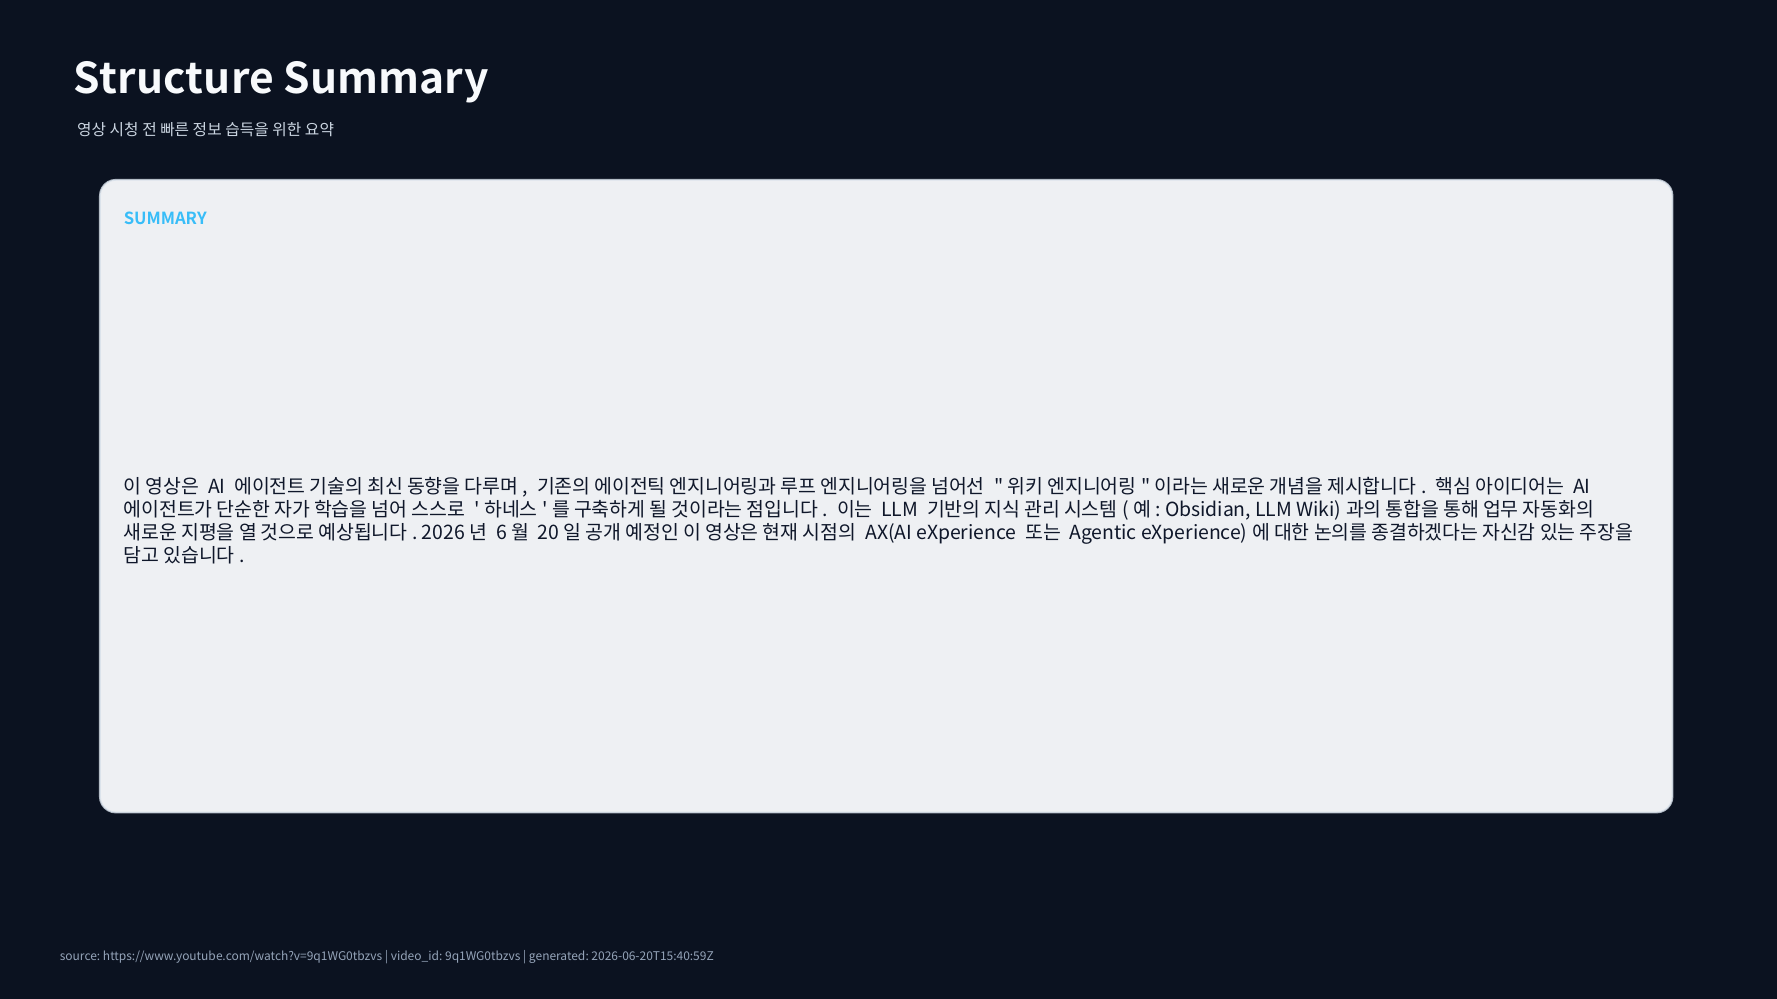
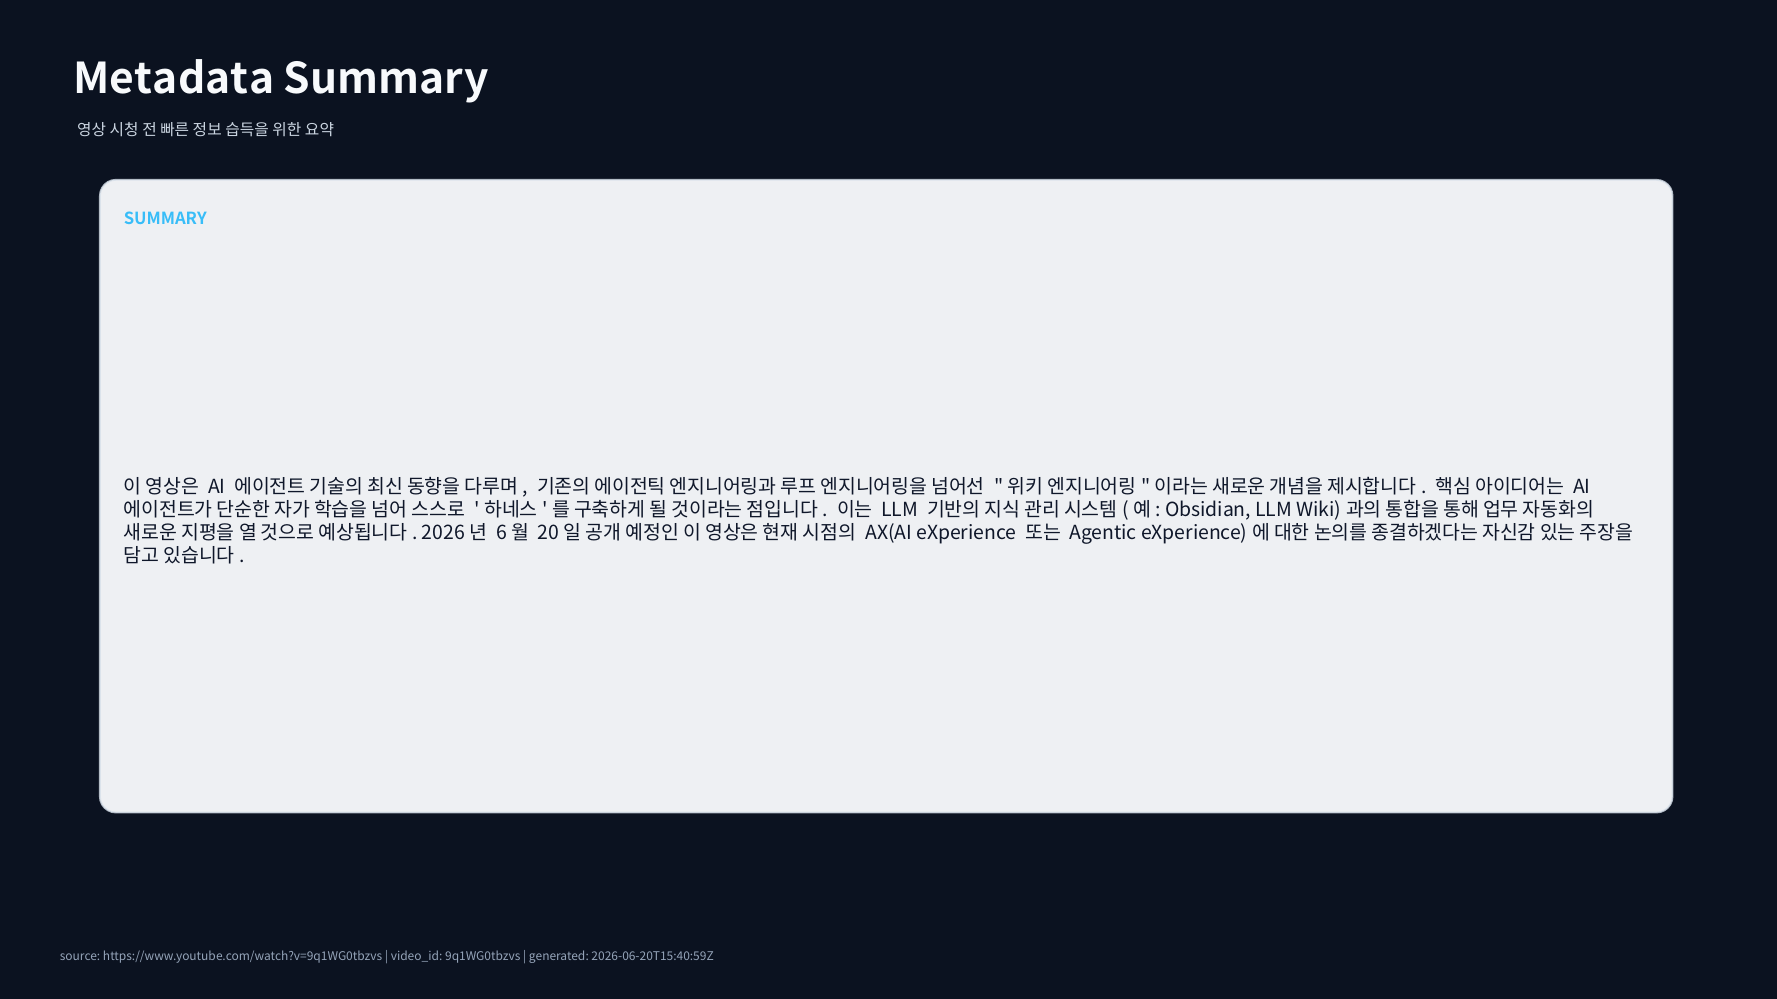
Structure: Structure -> Metadata (174, 80)
